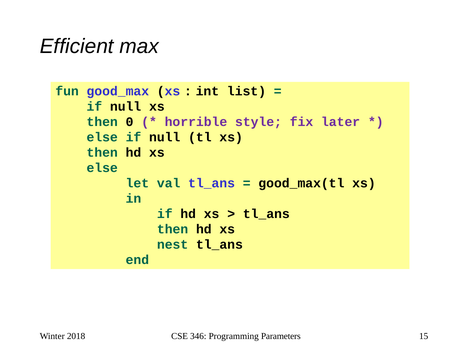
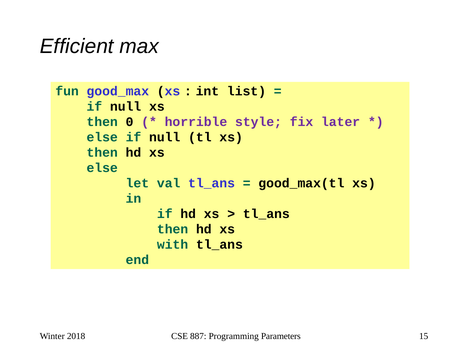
nest: nest -> with (173, 245)
346: 346 -> 887 (198, 336)
